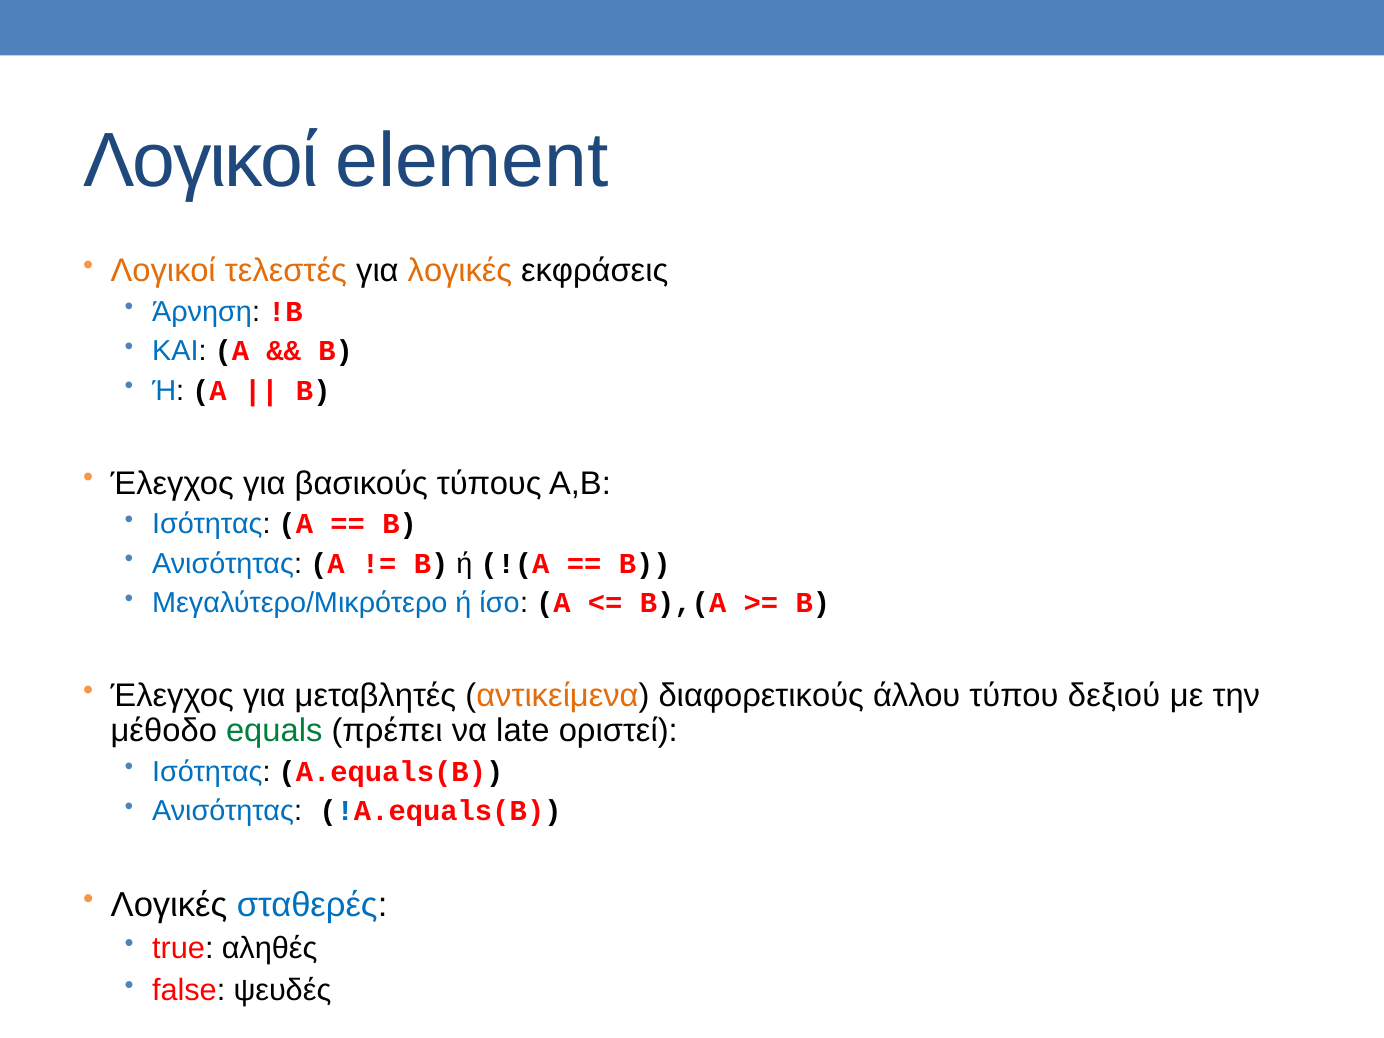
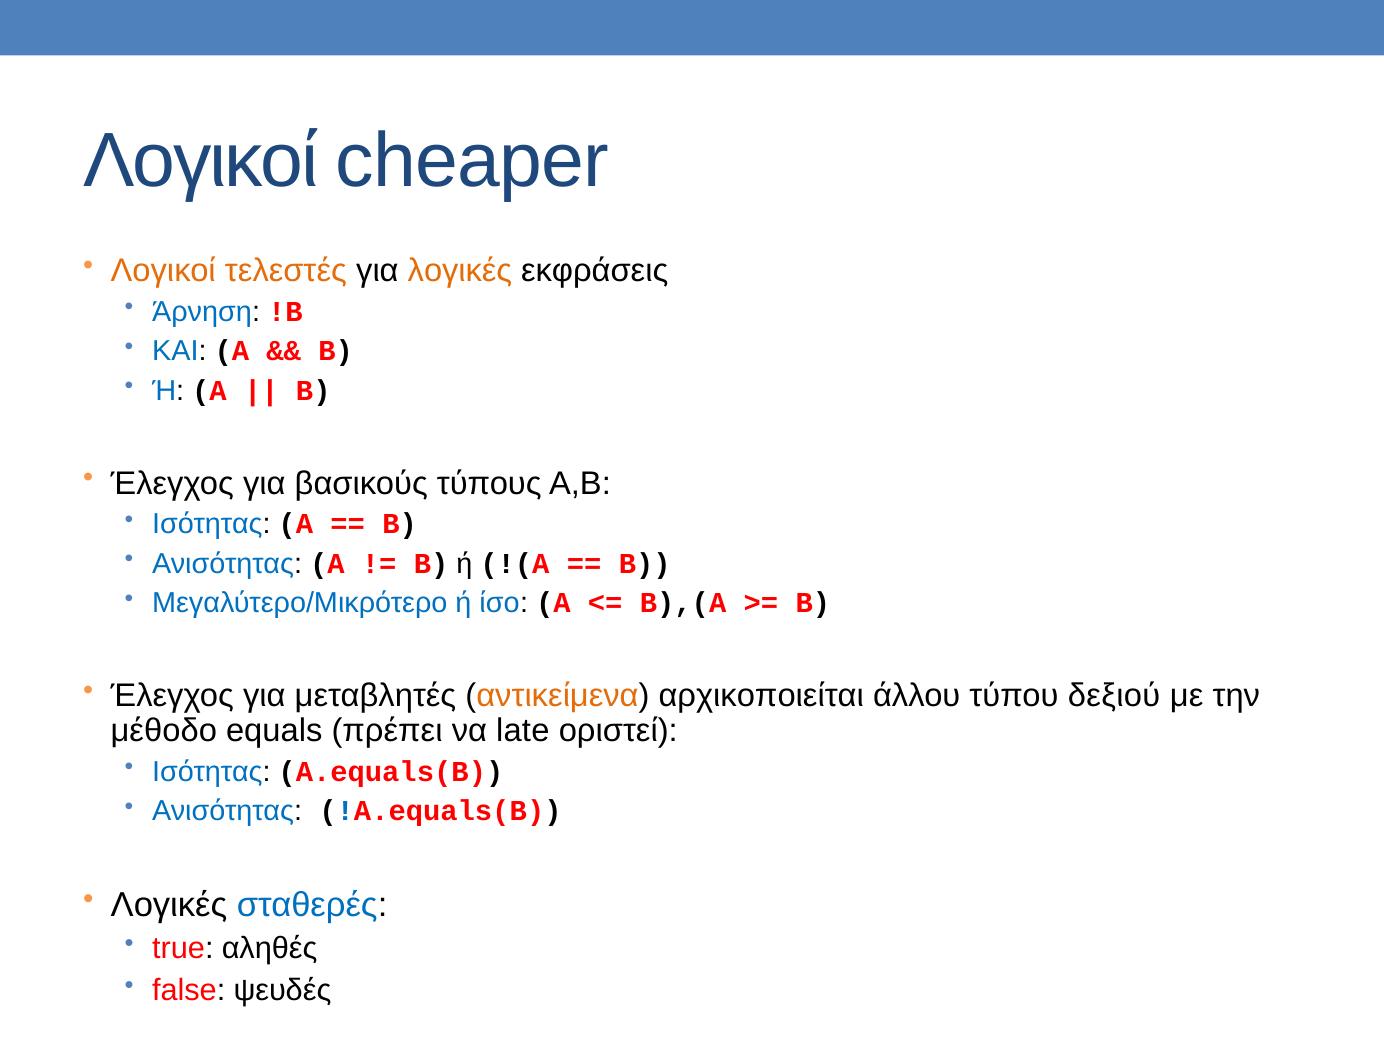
element: element -> cheaper (472, 161)
διαφορετικούς: διαφορετικούς -> αρχικοποιείται (761, 696)
equals colour: green -> black (274, 731)
